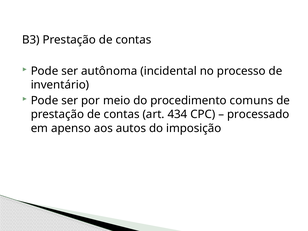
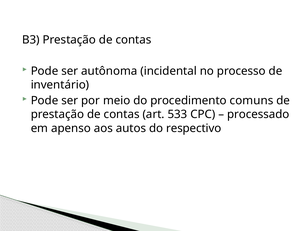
434: 434 -> 533 (177, 114)
imposição: imposição -> respectivo (194, 128)
